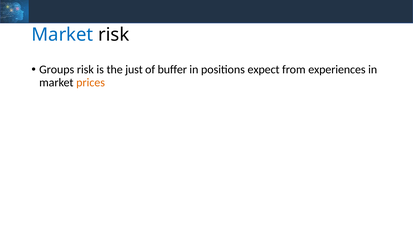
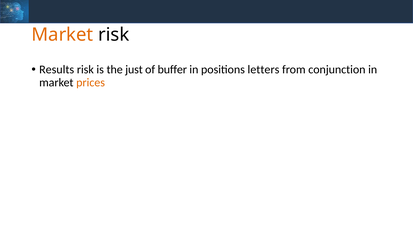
Market colour: blue -> orange (62, 35)
Groups: Groups -> Results (57, 70)
expect: expect -> letters (263, 70)
experiences: experiences -> conjunction (337, 70)
